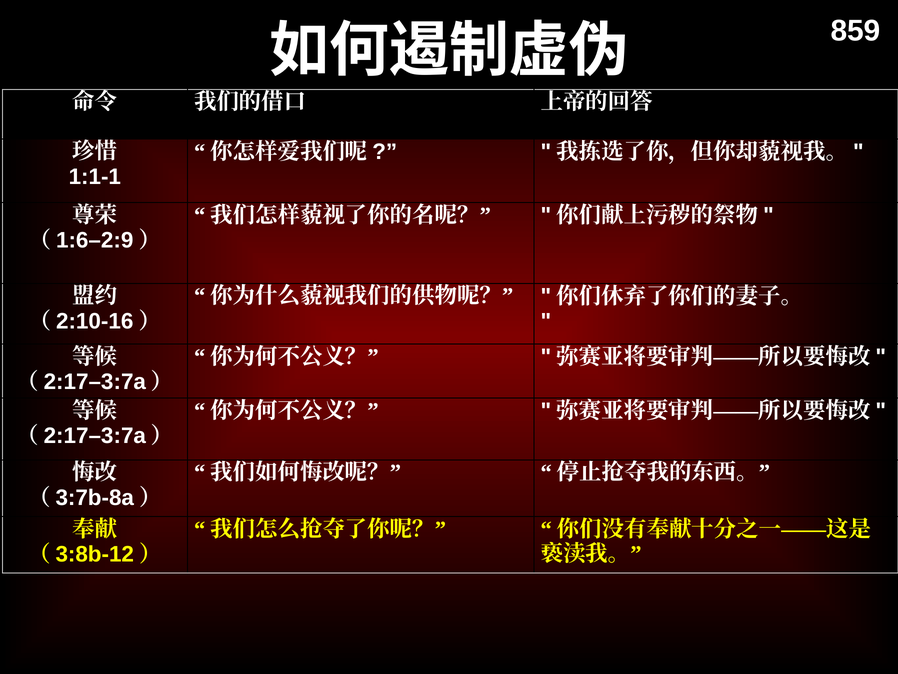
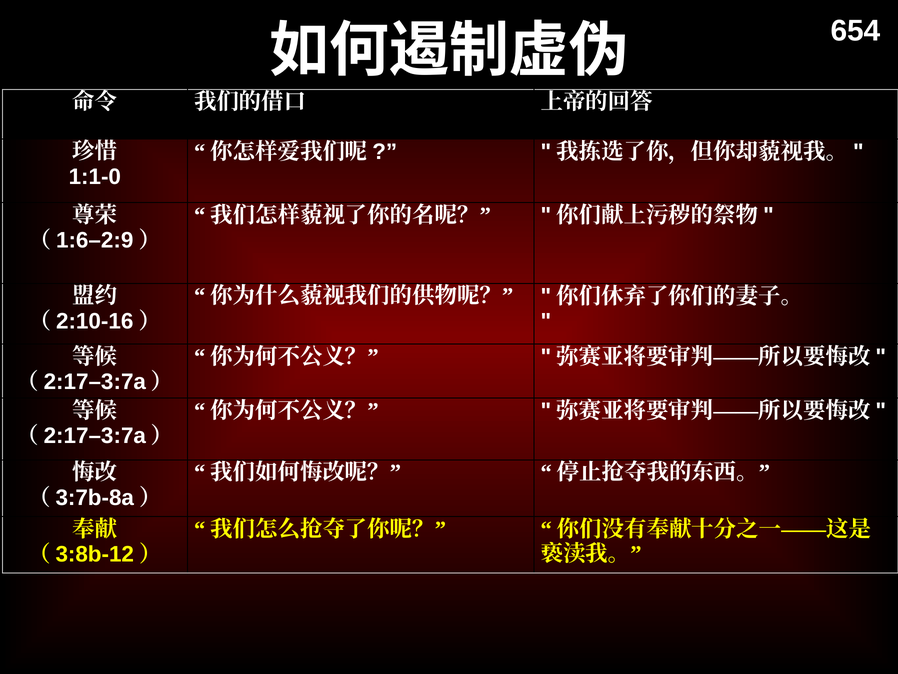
859: 859 -> 654 (856, 31)
1:1-1: 1:1-1 -> 1:1-0 (95, 177)
